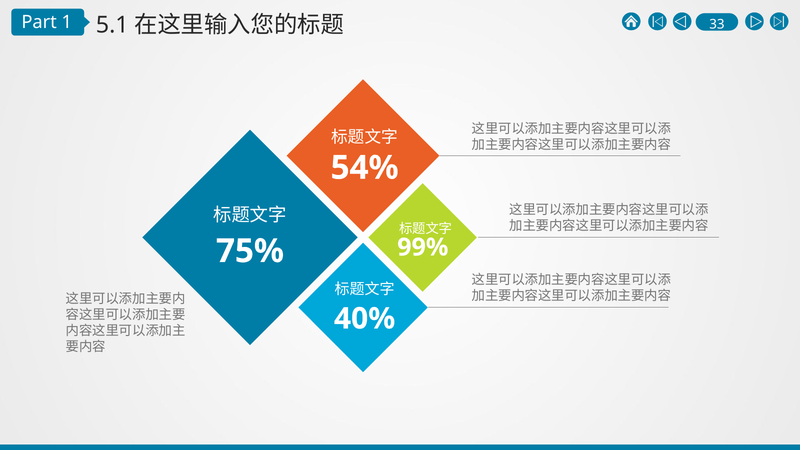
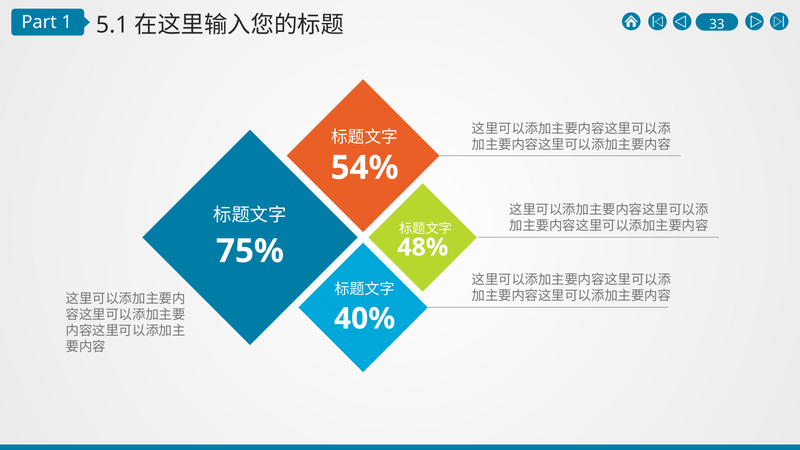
99%: 99% -> 48% (423, 247)
